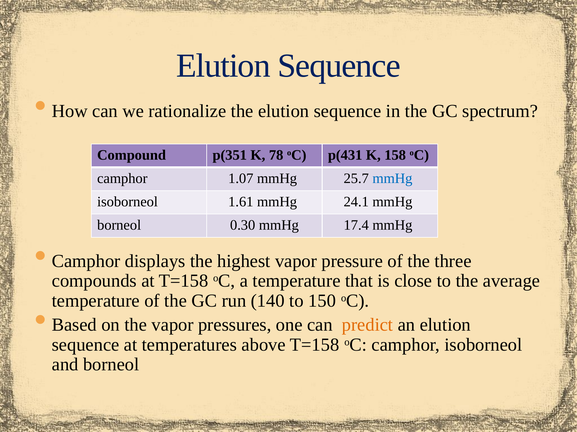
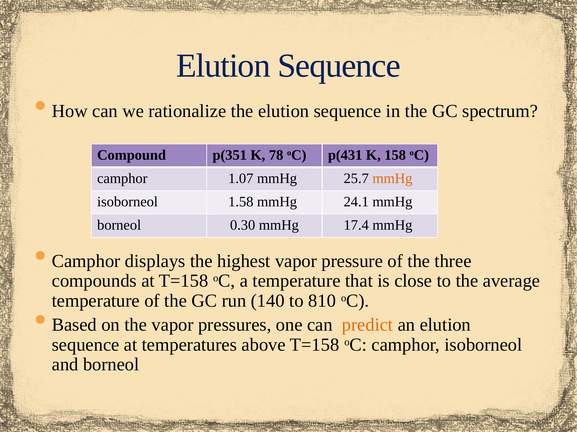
mmHg colour: blue -> orange (392, 179)
1.61: 1.61 -> 1.58 (241, 202)
150: 150 -> 810 (322, 301)
